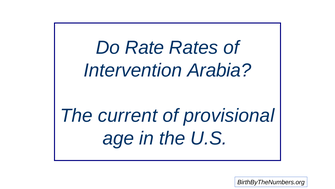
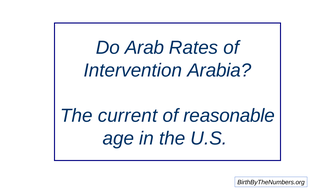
Rate: Rate -> Arab (144, 48)
provisional: provisional -> reasonable (229, 115)
